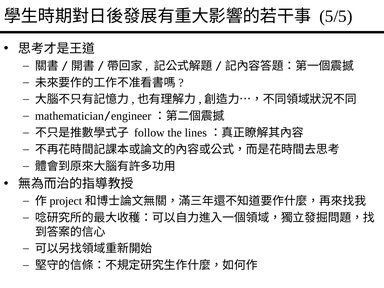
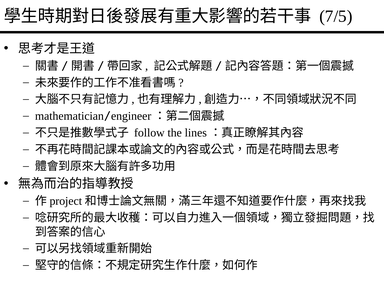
5/5: 5/5 -> 7/5 (336, 16)
